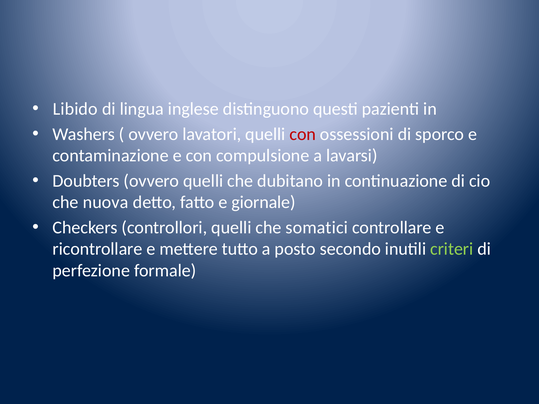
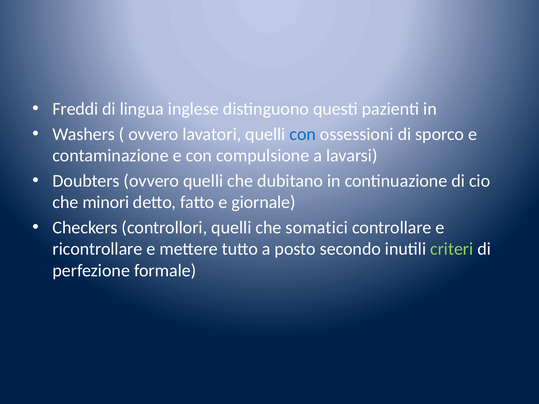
Libido: Libido -> Freddi (75, 109)
con colour: red -> blue (303, 134)
nuova: nuova -> minori (106, 202)
